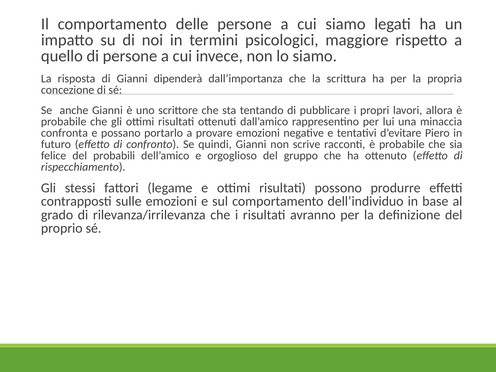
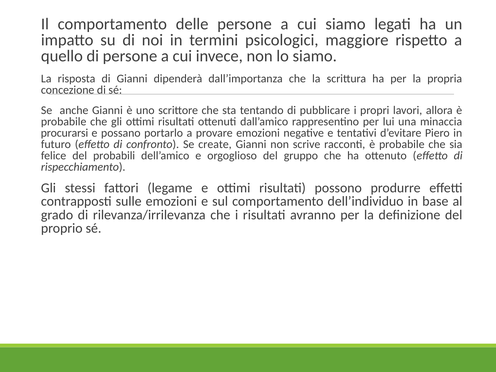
confronta: confronta -> procurarsi (64, 133)
quindi: quindi -> create (215, 144)
